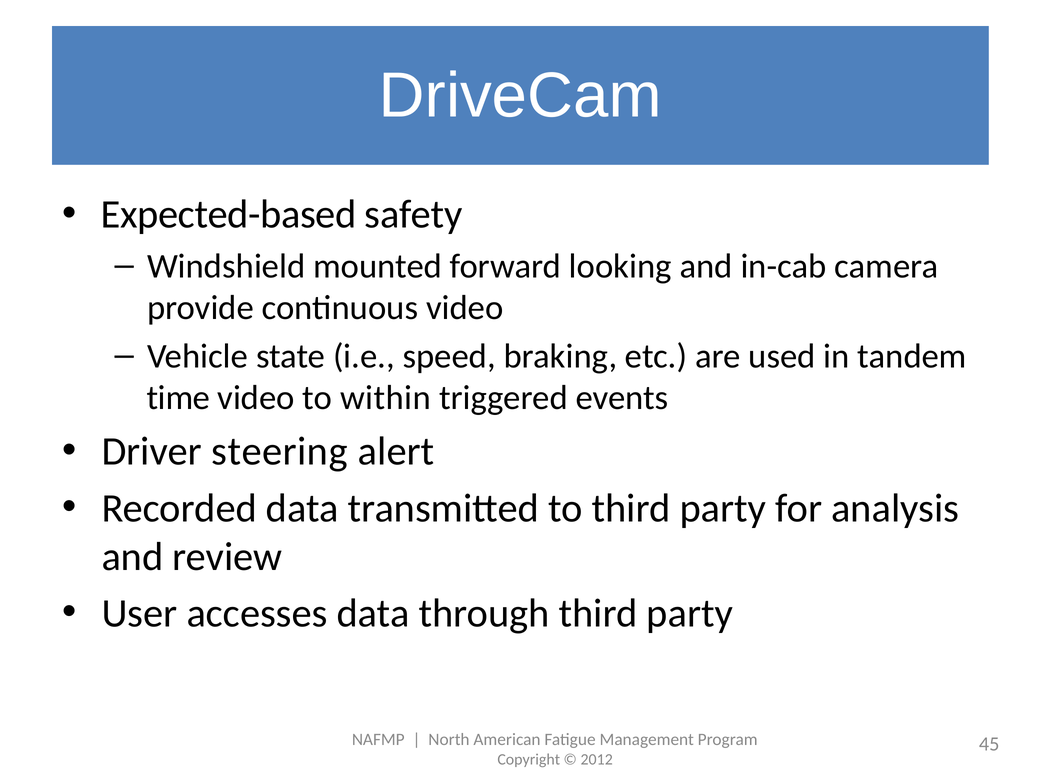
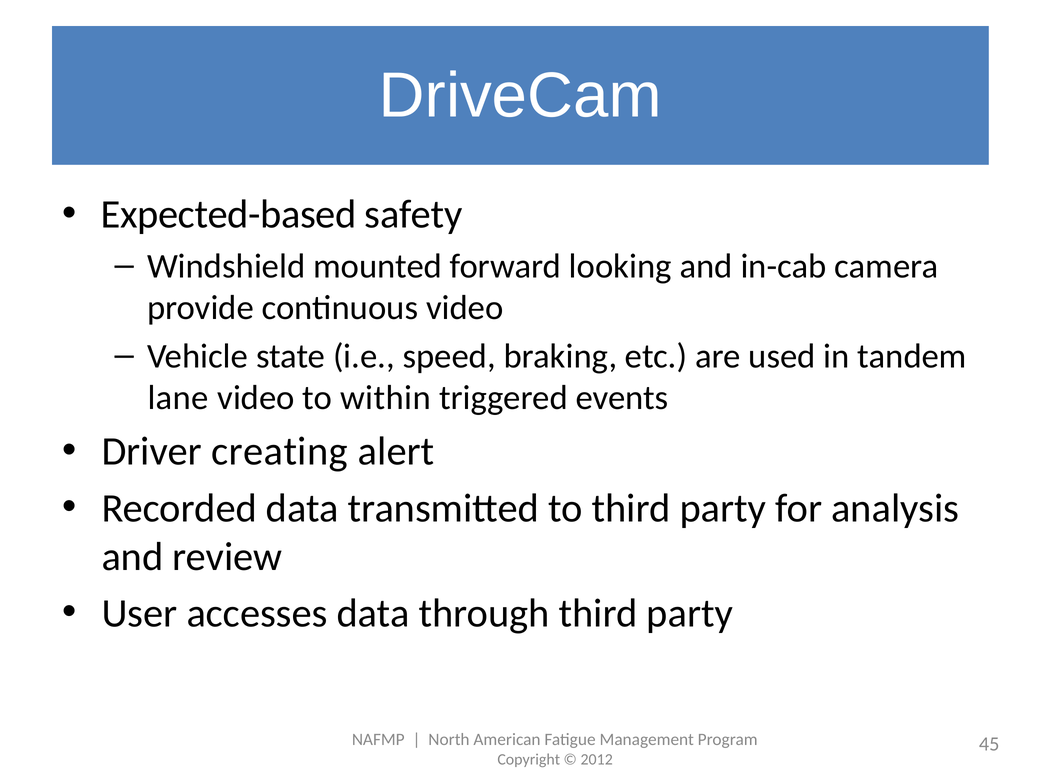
time: time -> lane (178, 398)
steering: steering -> creating (280, 451)
